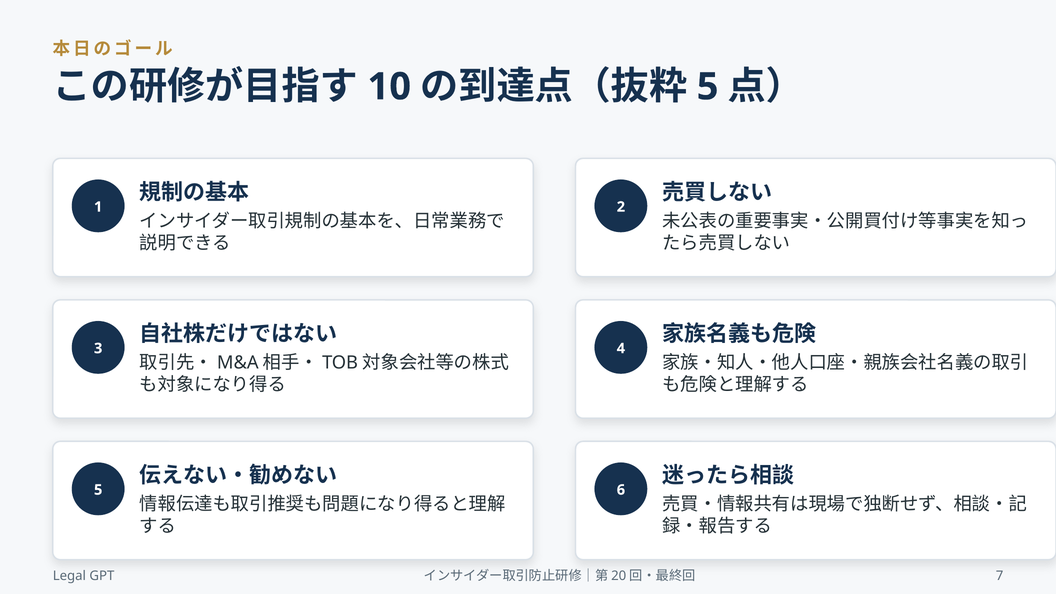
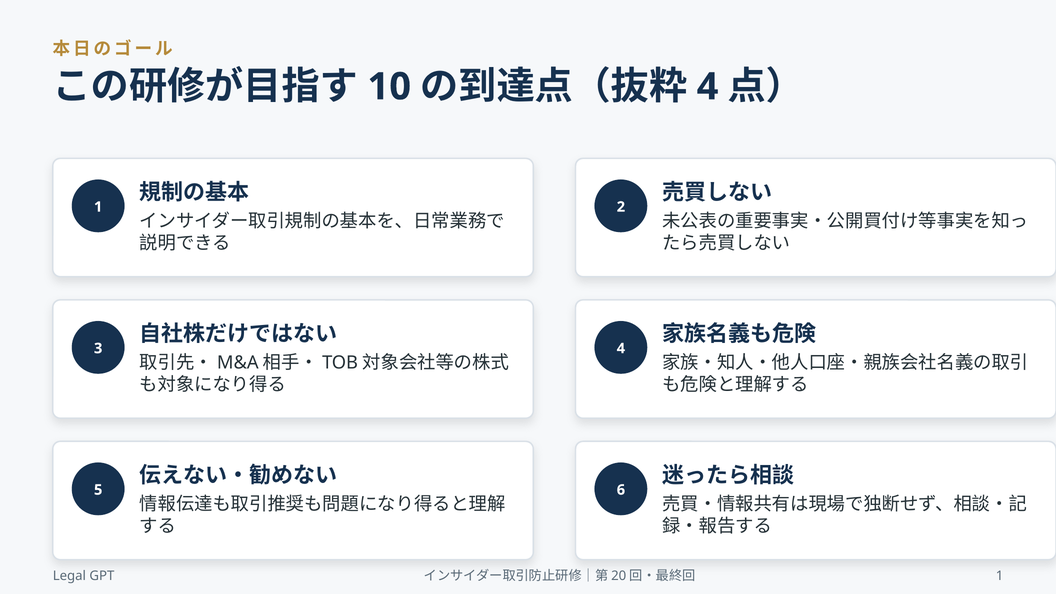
5: 5 -> 4 (708, 87)
7: 7 -> 1 (1000, 576)
